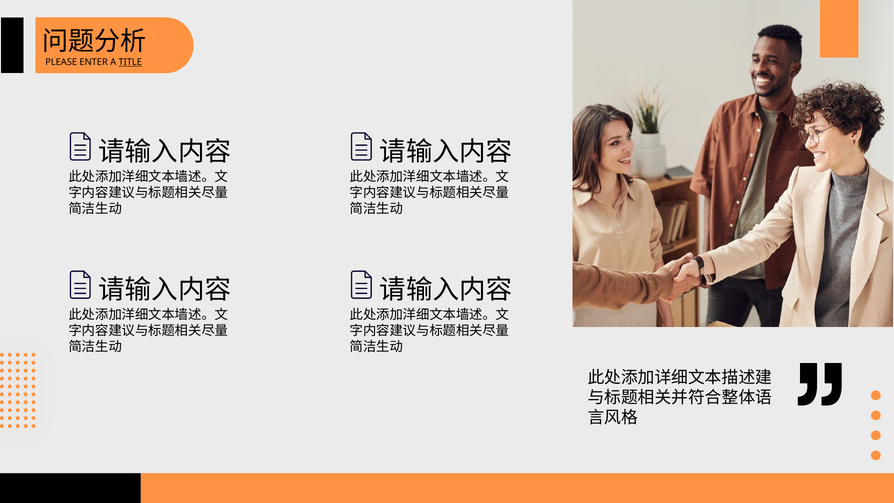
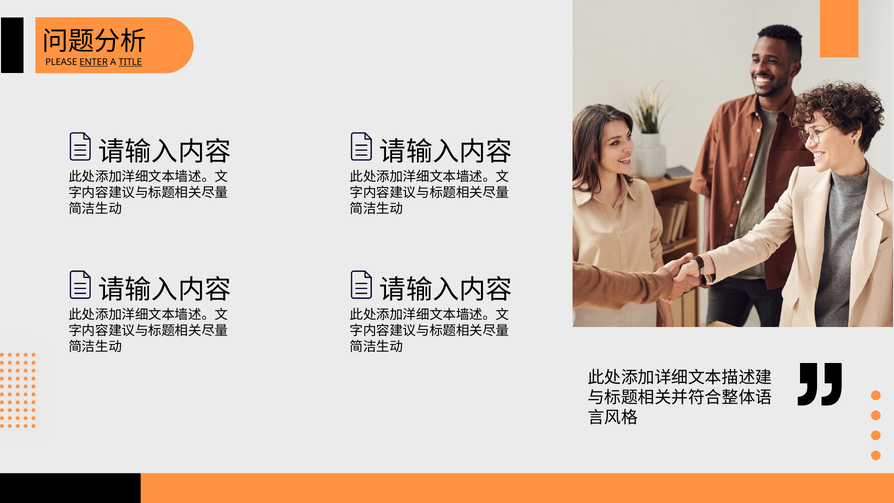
ENTER underline: none -> present (94, 62)
